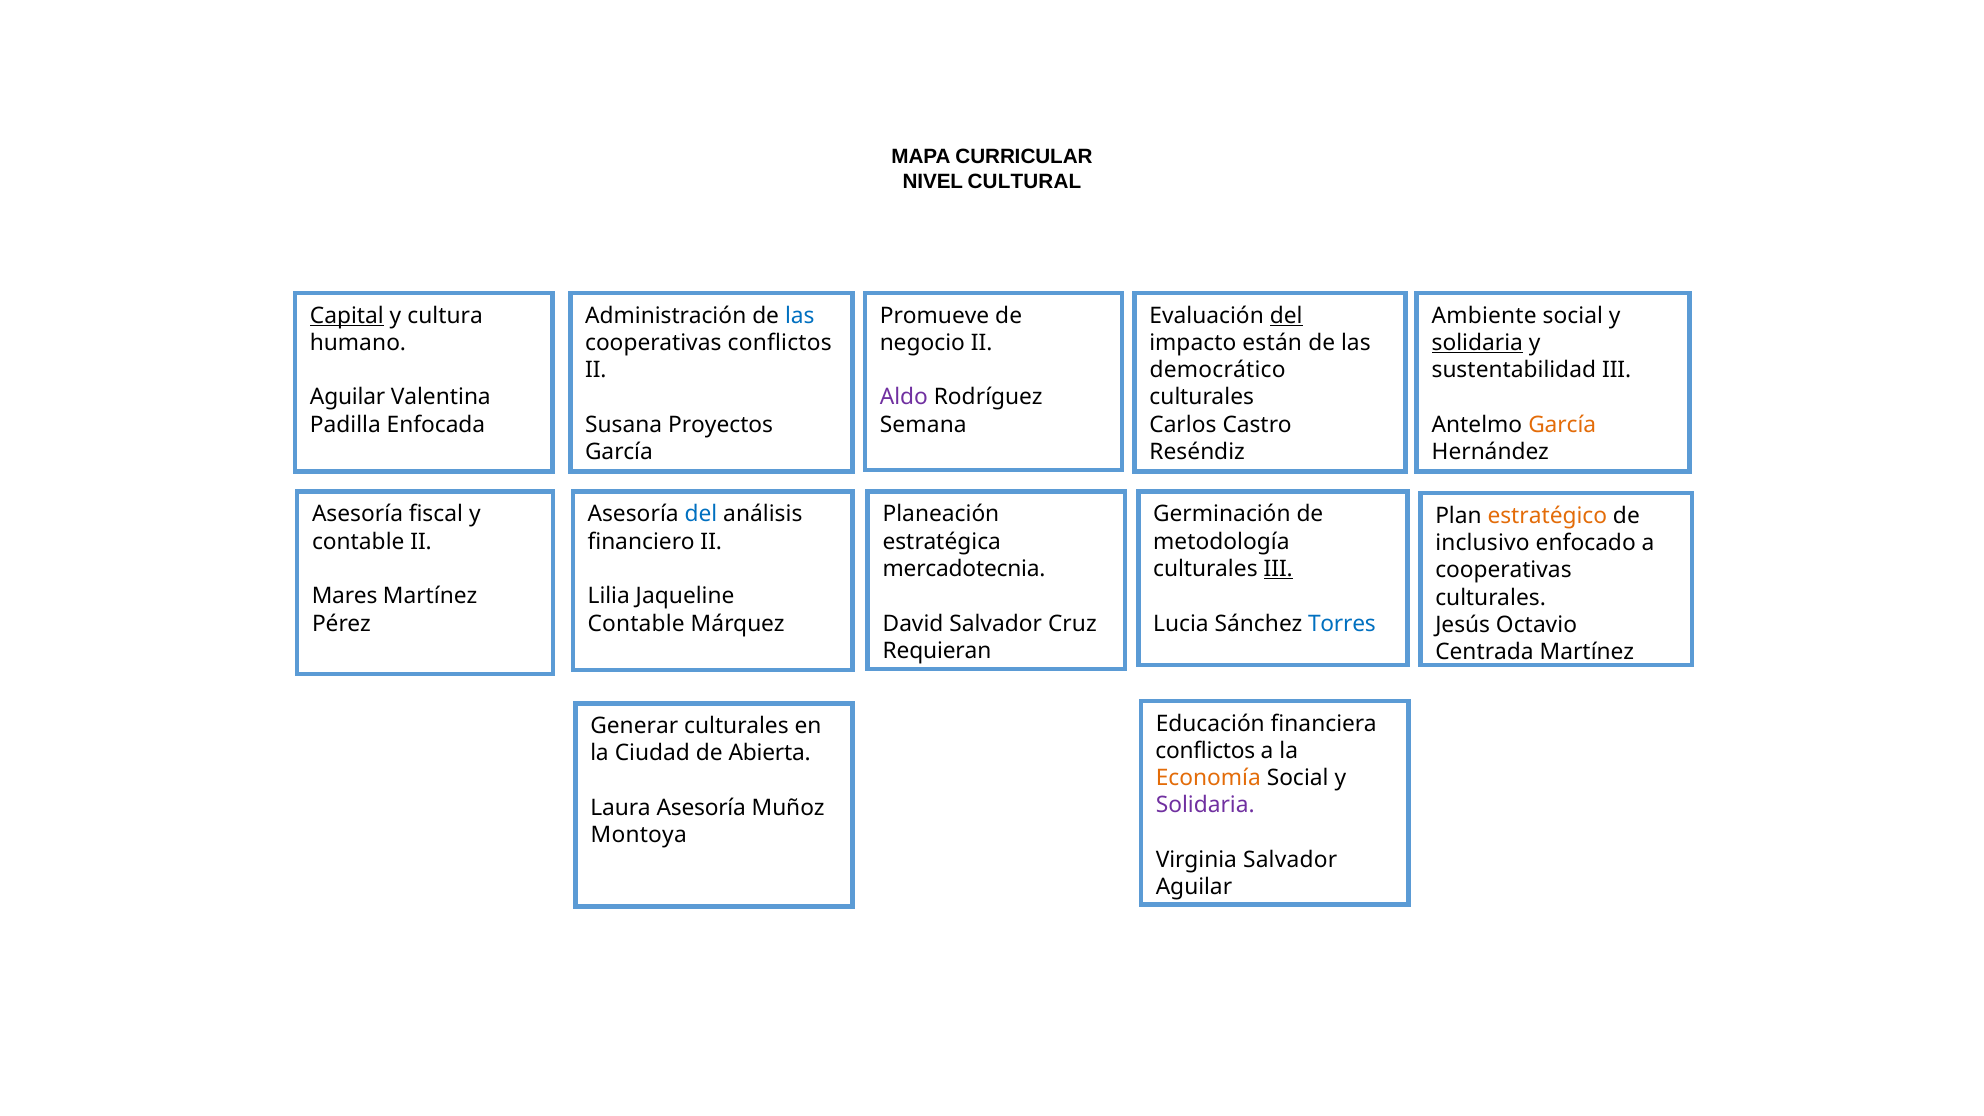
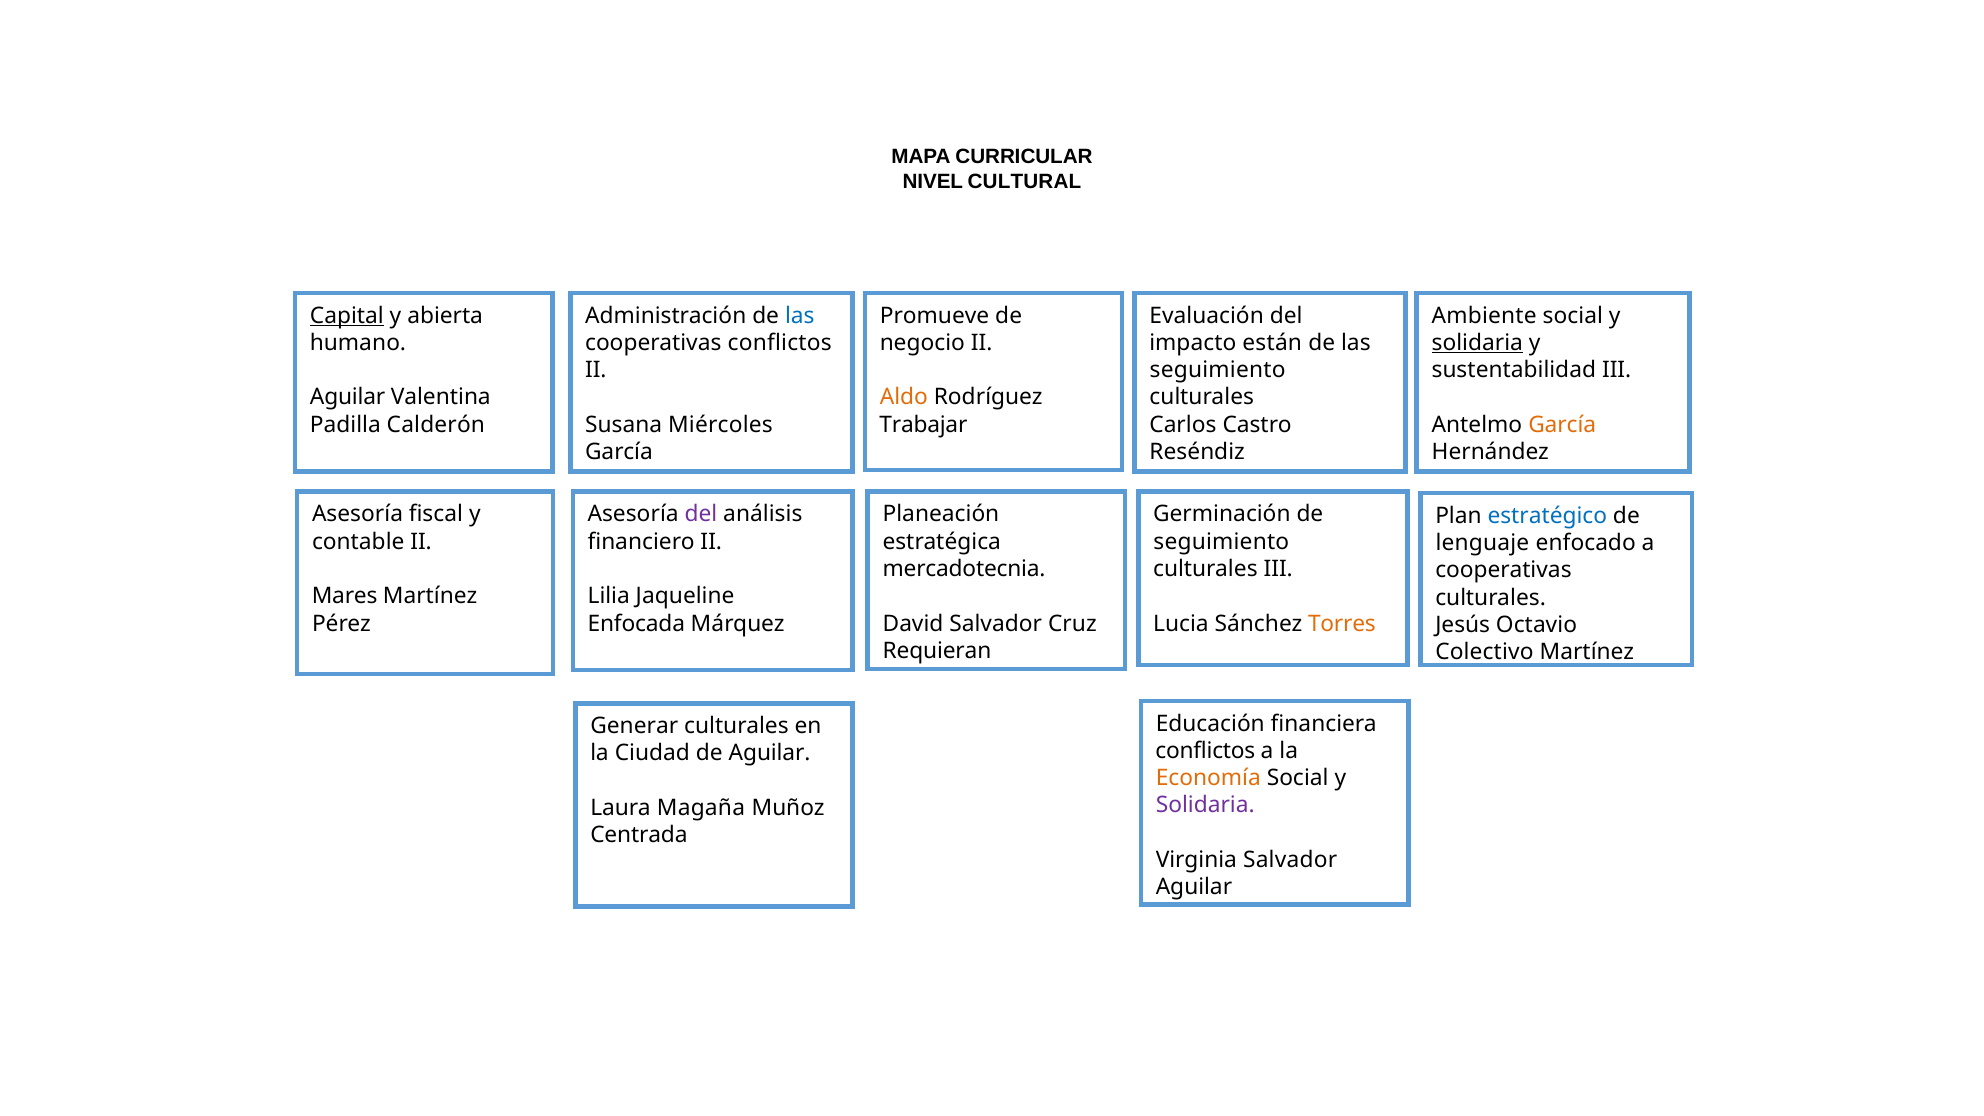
cultura: cultura -> abierta (445, 316)
del underline: present -> none (1286, 316)
democrático: democrático -> seguimiento (1218, 370)
Aldo colour: purple -> orange (904, 397)
Enfocada: Enfocada -> Calderón (436, 425)
Proyectos: Proyectos -> Miércoles (721, 425)
Semana: Semana -> Trabajar (923, 425)
del colour: blue -> purple (701, 514)
estratégico colour: orange -> blue (1547, 516)
metodología: metodología -> seguimiento (1221, 542)
inclusivo: inclusivo -> lenguaje (1482, 543)
III underline: present -> none (1278, 569)
Contable: Contable -> Enfocada (636, 624)
Torres colour: blue -> orange (1342, 624)
Centrada: Centrada -> Colectivo (1484, 652)
de Abierta: Abierta -> Aguilar (770, 753)
Laura Asesoría: Asesoría -> Magaña (701, 808)
Montoya: Montoya -> Centrada (639, 835)
